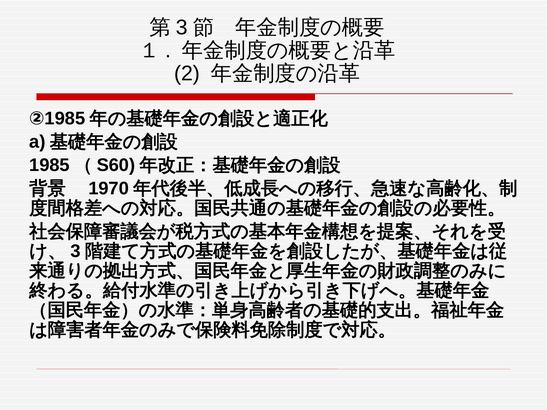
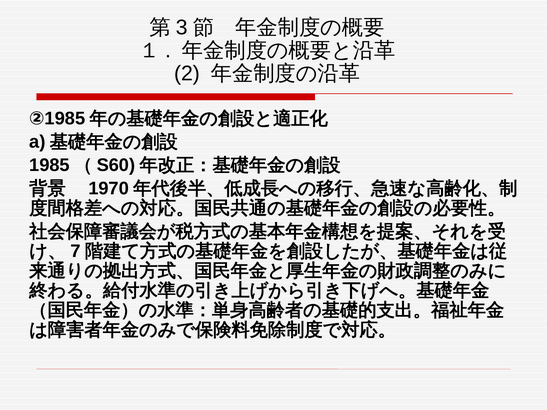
3: 3 -> 7 (76, 251)
